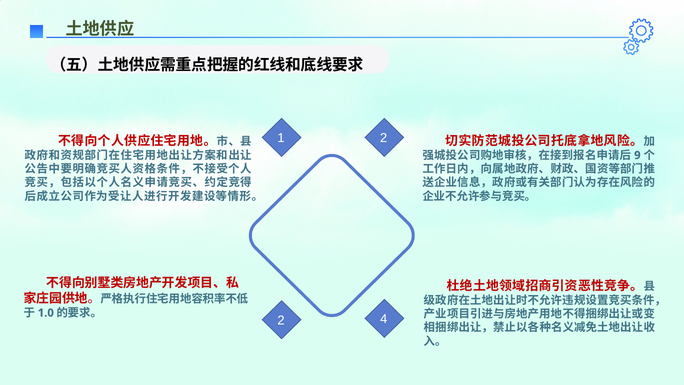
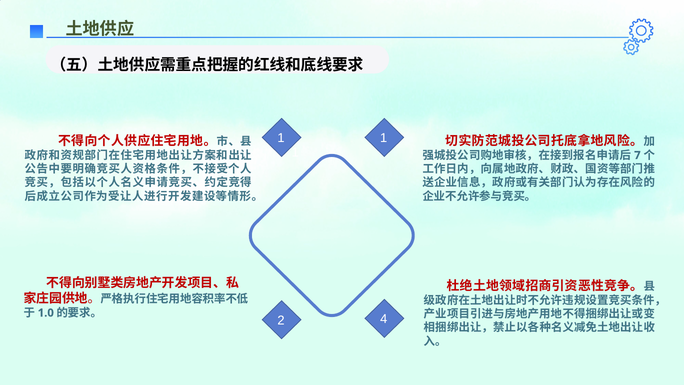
2: 2 -> 1 (384, 138)
9: 9 -> 7 (637, 155)
